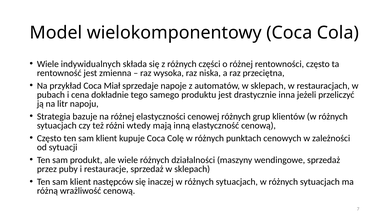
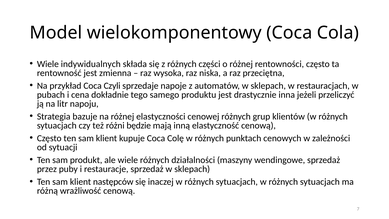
Miał: Miał -> Czyli (112, 86)
wtedy: wtedy -> będzie (139, 125)
